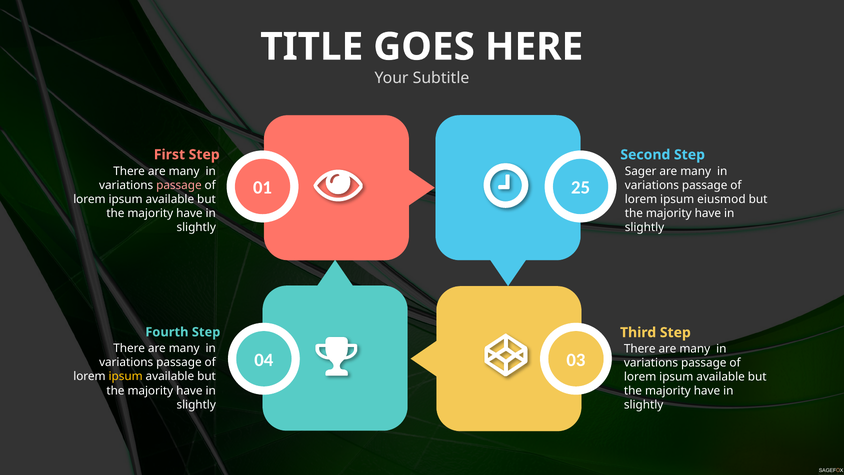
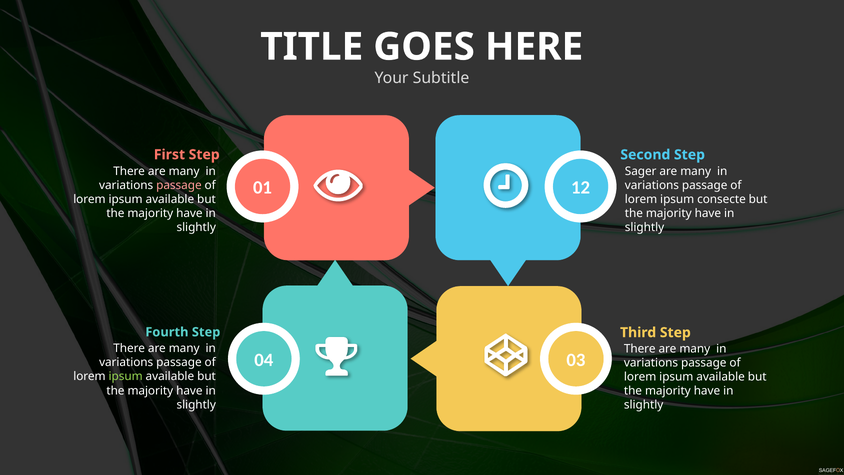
25: 25 -> 12 (581, 188)
eiusmod: eiusmod -> consecte (721, 199)
ipsum colour: yellow -> light green (126, 376)
